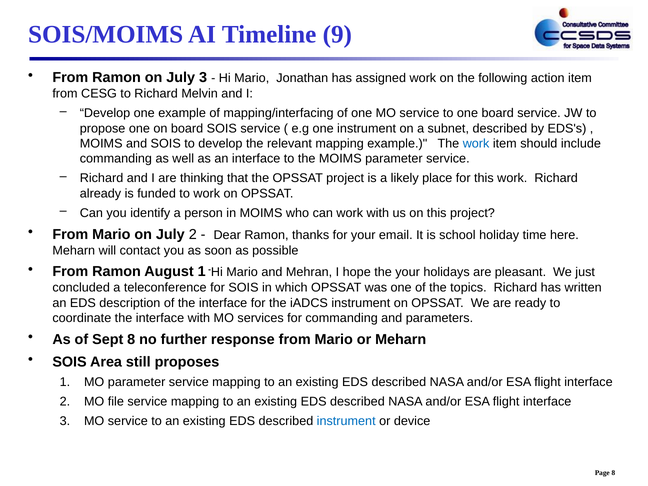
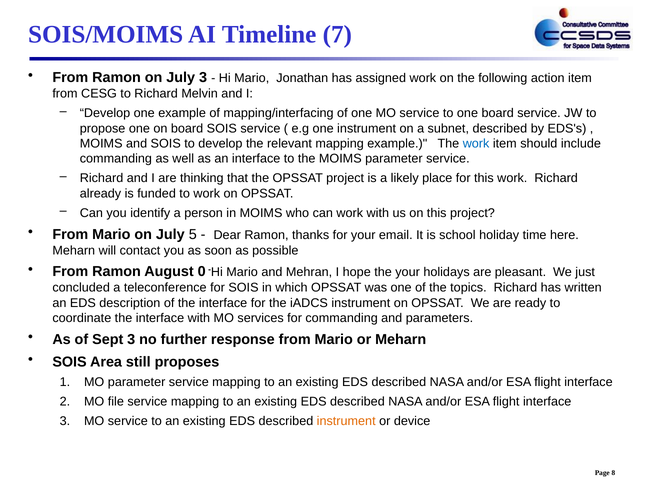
9: 9 -> 7 (337, 35)
July 2: 2 -> 5 (193, 234)
August 1: 1 -> 0 (202, 272)
Sept 8: 8 -> 3 (131, 339)
instrument colour: blue -> orange (346, 421)
